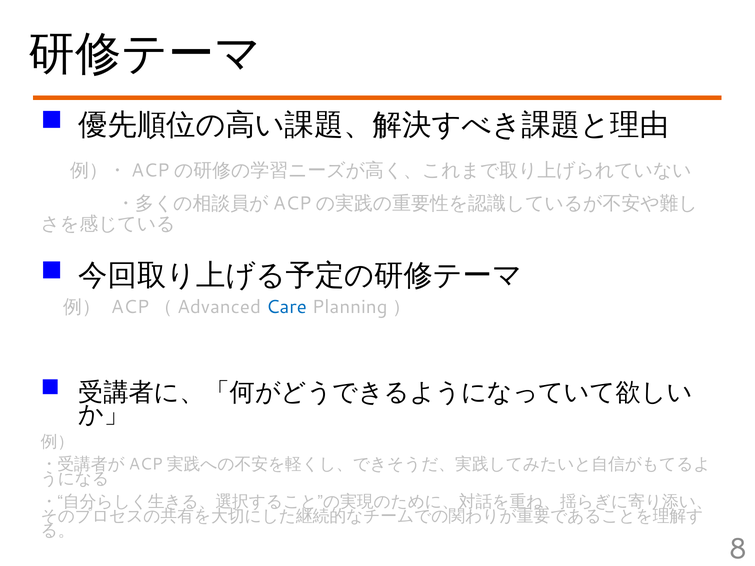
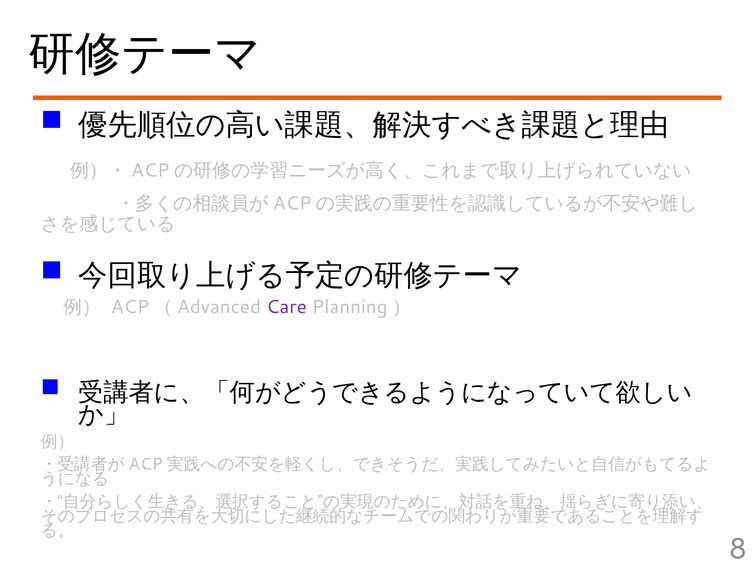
Care colour: blue -> purple (286, 307)
